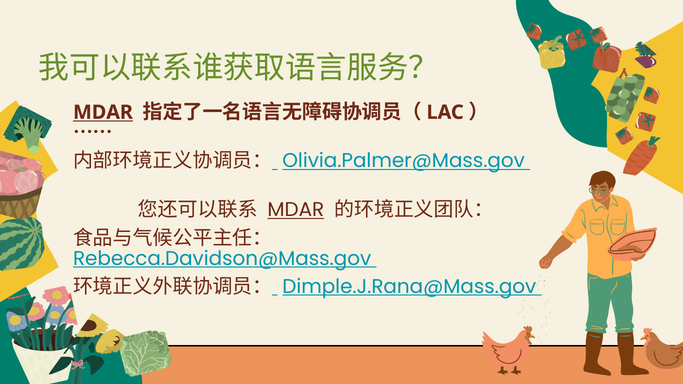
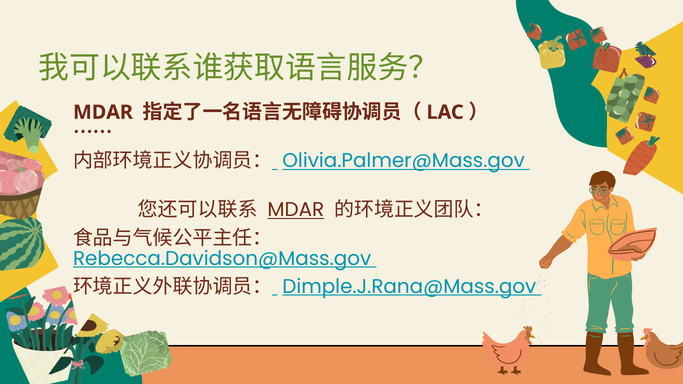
MDAR underline: present -> none (103, 112)
